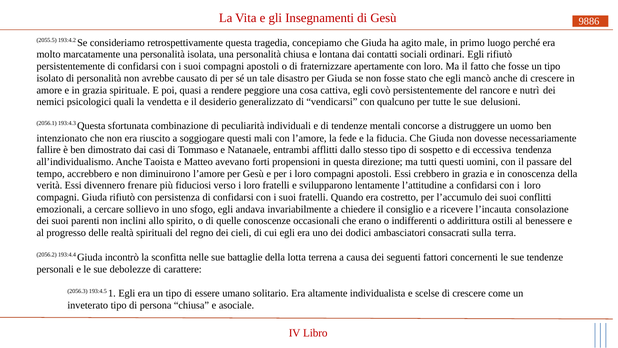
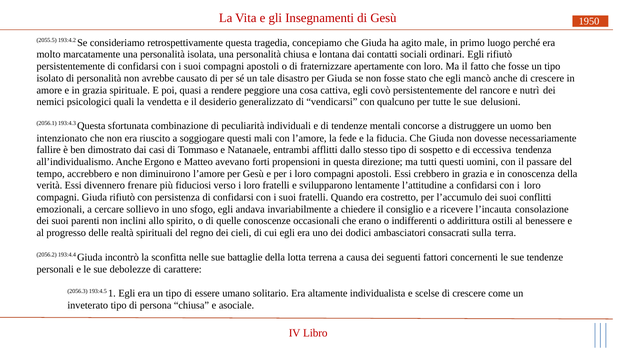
9886: 9886 -> 1950 (589, 21)
Taoista: Taoista -> Ergono (159, 162)
